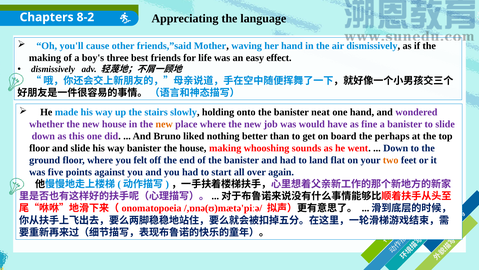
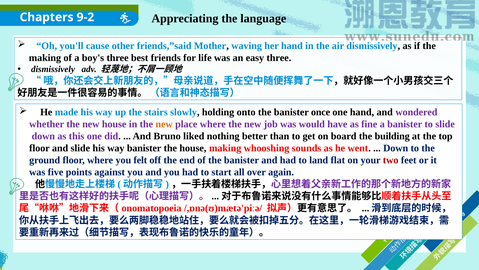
8-2: 8-2 -> 9-2 (85, 17)
easy effect: effect -> three (279, 58)
neat: neat -> once (321, 112)
perhaps: perhaps -> building (392, 136)
two colour: orange -> red (391, 160)
